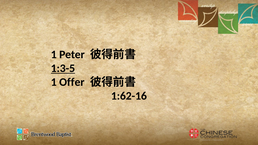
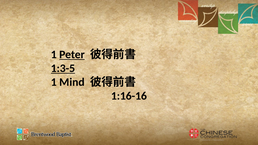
Peter underline: none -> present (72, 55)
Offer: Offer -> Mind (72, 82)
1:62-16: 1:62-16 -> 1:16-16 (129, 96)
